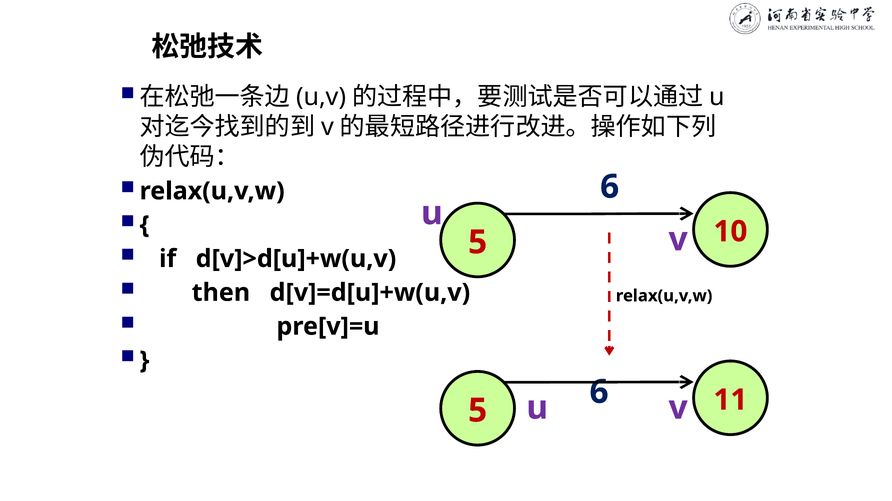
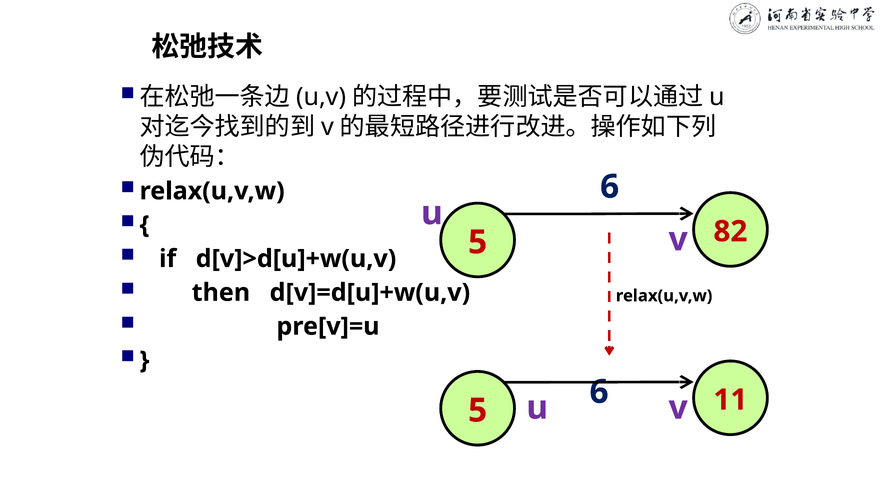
10: 10 -> 82 (730, 232)
